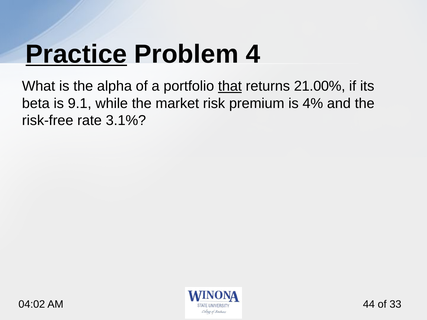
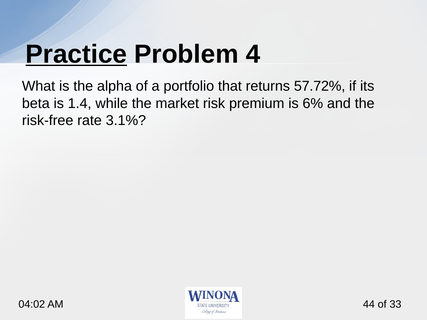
that underline: present -> none (230, 86)
21.00%: 21.00% -> 57.72% (320, 86)
9.1: 9.1 -> 1.4 (80, 103)
4%: 4% -> 6% (313, 103)
